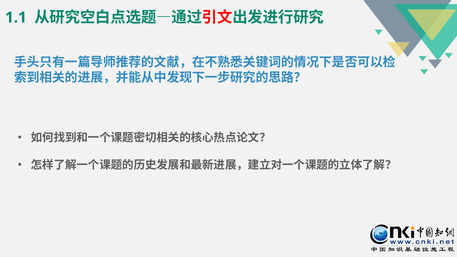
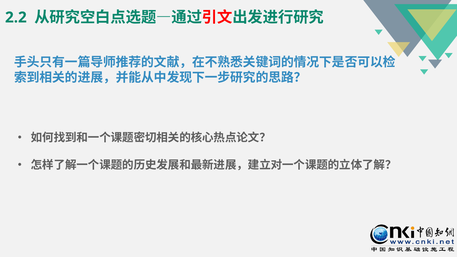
1.1: 1.1 -> 2.2 (16, 17)
